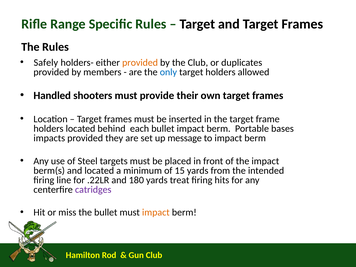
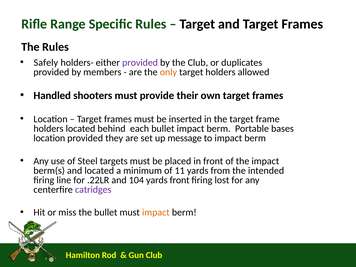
provided colour: orange -> purple (140, 62)
only colour: blue -> orange (168, 72)
impacts: impacts -> location (49, 138)
15: 15 -> 11 (180, 171)
180: 180 -> 104 (136, 180)
yards treat: treat -> front (180, 180)
hits: hits -> lost (222, 180)
